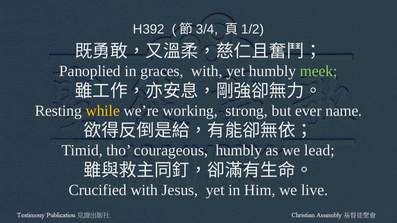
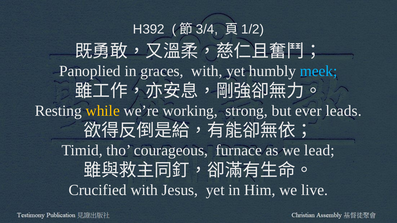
meek colour: light green -> light blue (319, 71)
name: name -> leads (344, 111)
courageous humbly: humbly -> furnace (239, 151)
